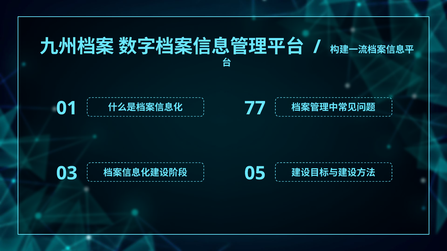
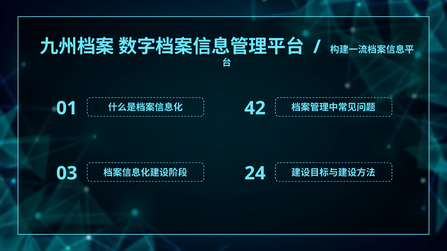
77: 77 -> 42 (255, 108)
05: 05 -> 24 (255, 174)
